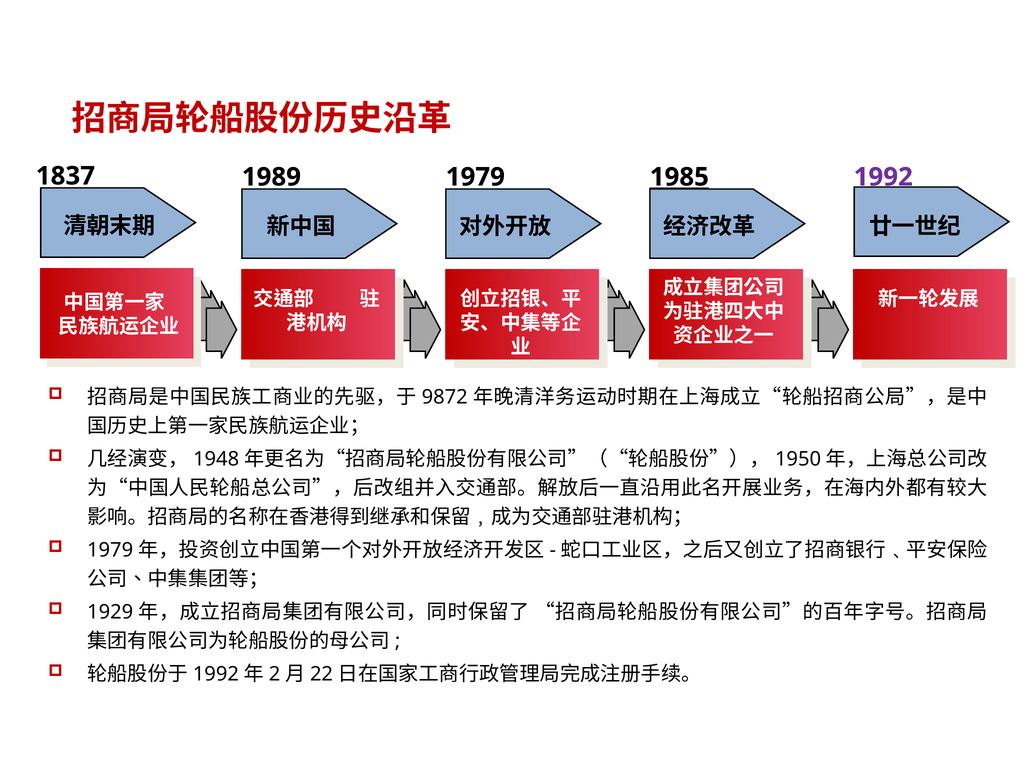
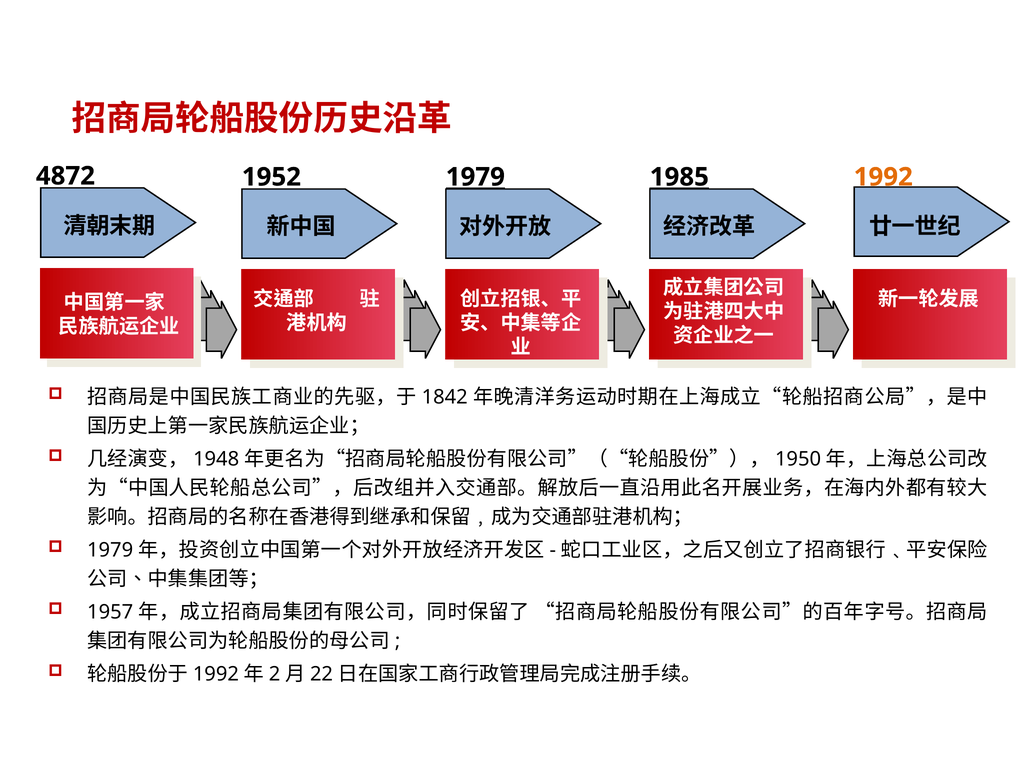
1837: 1837 -> 4872 (65, 176)
1989: 1989 -> 1952 (271, 177)
1979 underline: none -> present (475, 177)
1992 colour: purple -> orange (883, 177)
9872: 9872 -> 1842 (445, 397)
1929: 1929 -> 1957 (110, 612)
